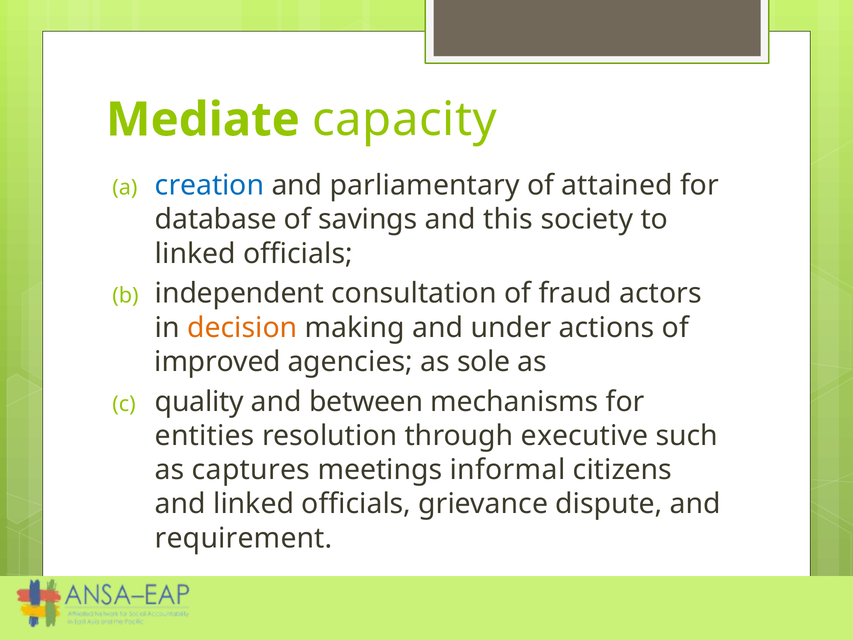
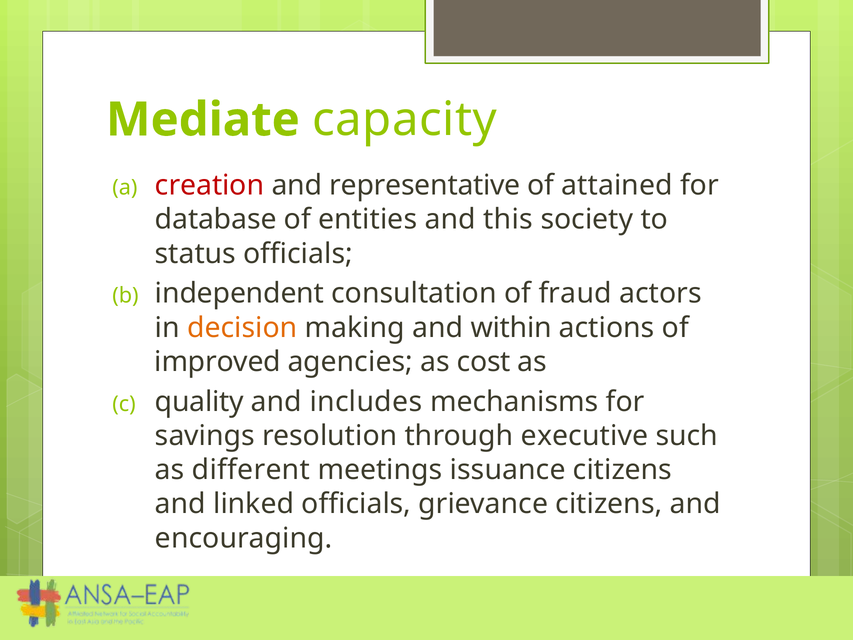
creation colour: blue -> red (210, 185)
parliamentary: parliamentary -> representative (425, 185)
savings: savings -> entities (368, 220)
linked: linked -> status (195, 254)
under: under -> within (511, 328)
sole: sole -> cost (484, 362)
between: between -> includes (366, 401)
entities: entities -> savings (205, 436)
captures: captures -> different (251, 470)
informal: informal -> issuance (508, 470)
grievance dispute: dispute -> citizens (609, 504)
requirement: requirement -> encouraging (244, 538)
